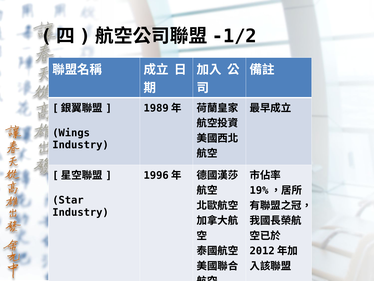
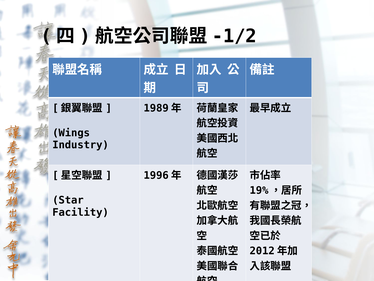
Industry: Industry -> Facility (81, 212)
